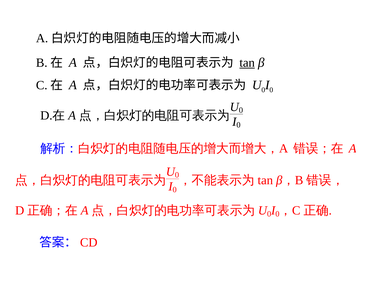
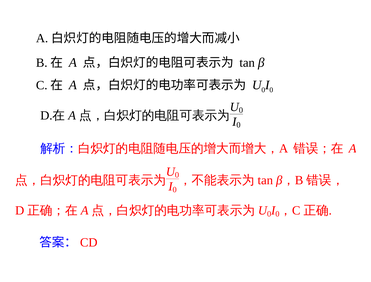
tan underline: present -> none (247, 63)
